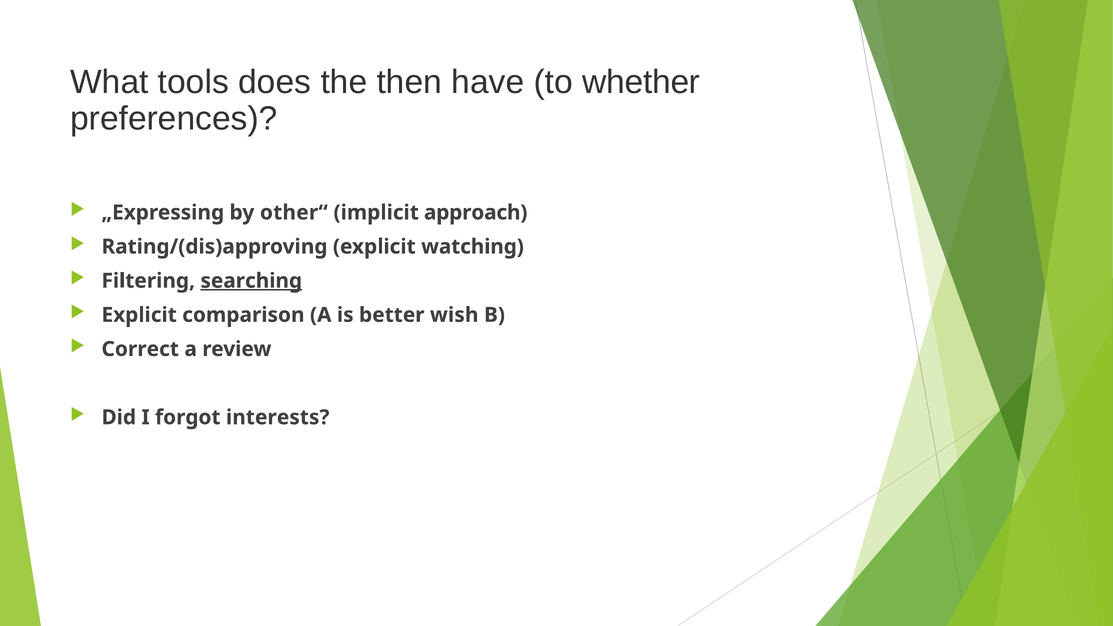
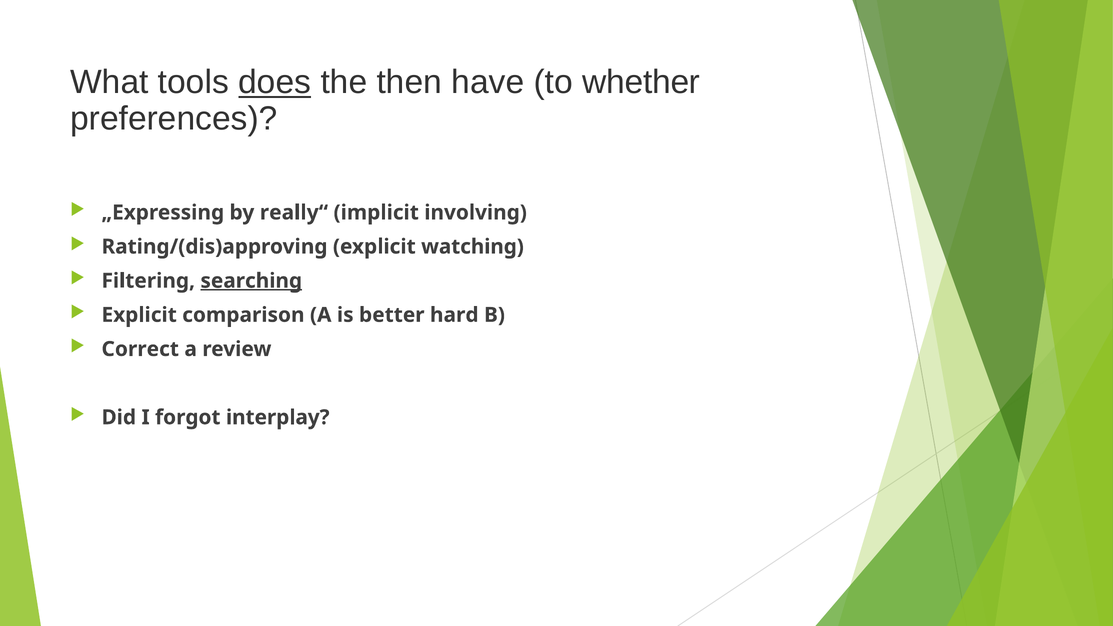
does underline: none -> present (275, 82)
other“: other“ -> really“ (294, 213)
approach: approach -> involving (476, 213)
wish: wish -> hard (454, 315)
interests: interests -> interplay (278, 417)
